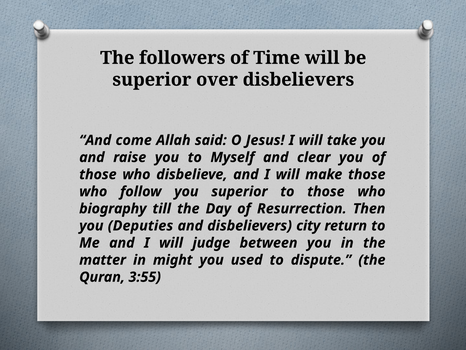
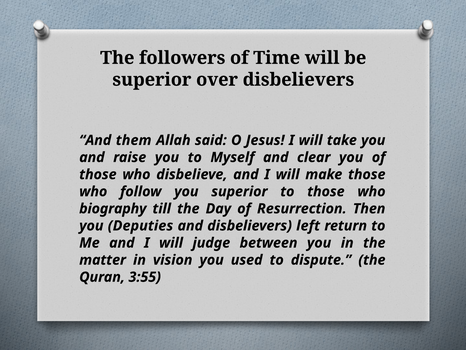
come: come -> them (134, 140)
city: city -> left (308, 225)
might: might -> vision (173, 260)
